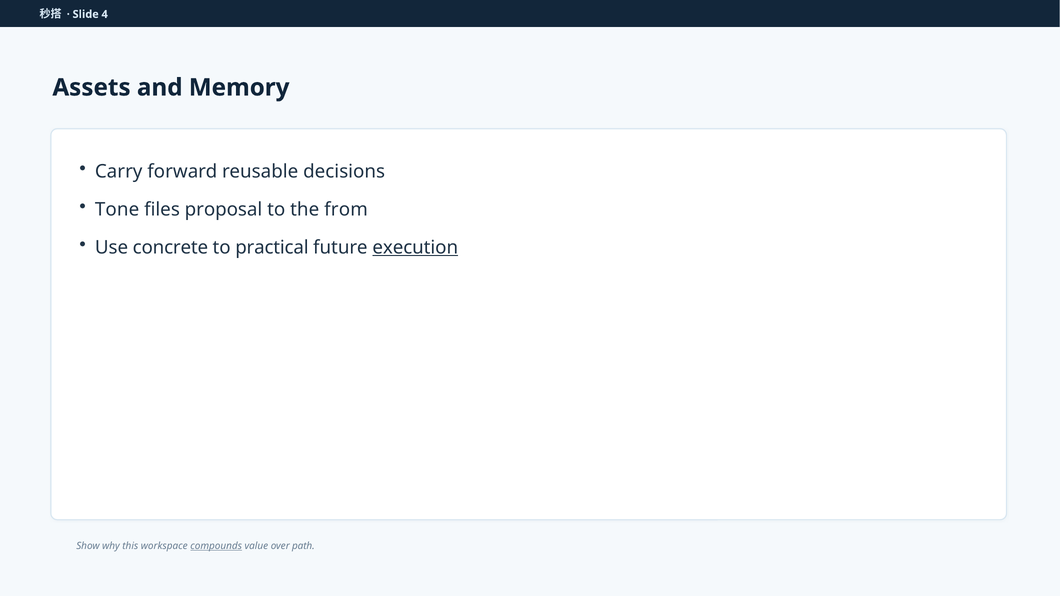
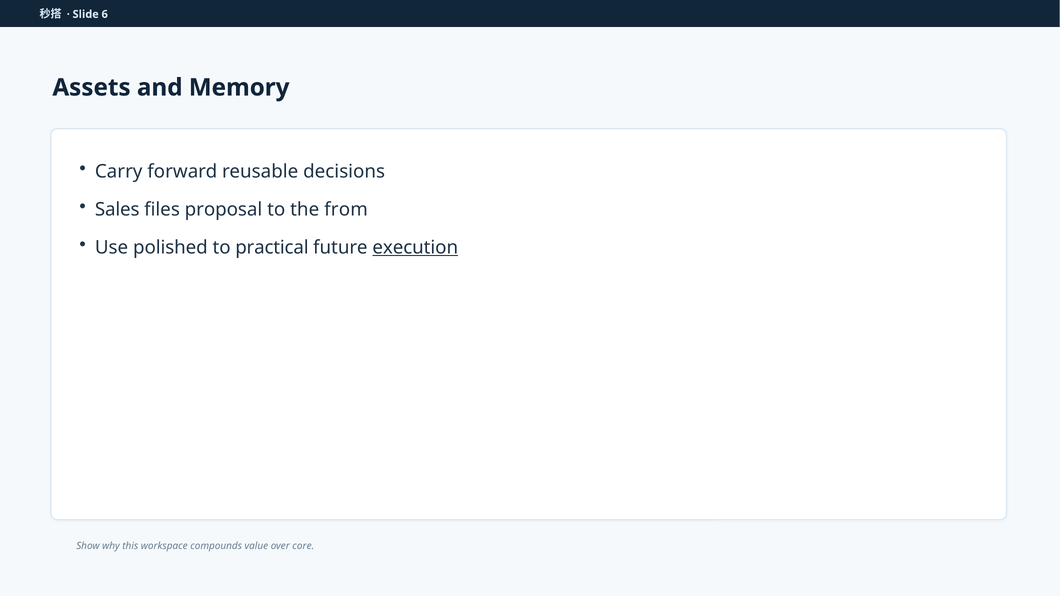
4: 4 -> 6 (105, 14)
Tone: Tone -> Sales (117, 210)
concrete: concrete -> polished (170, 248)
compounds underline: present -> none (216, 546)
path: path -> core (303, 546)
